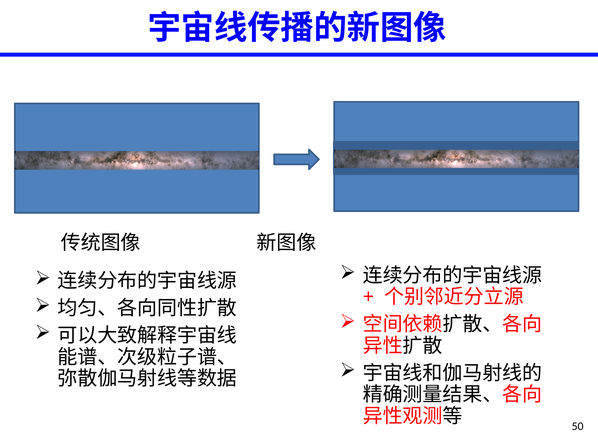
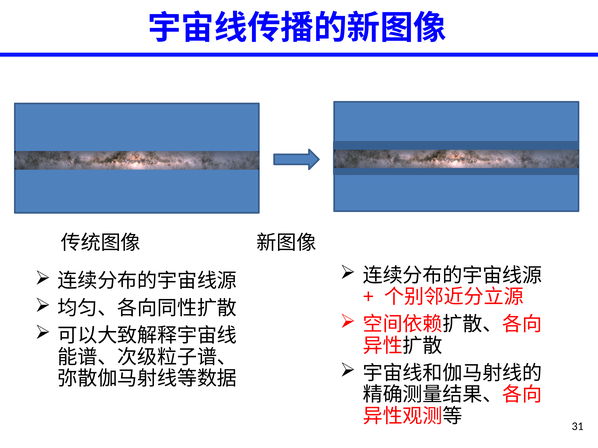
50: 50 -> 31 (578, 427)
